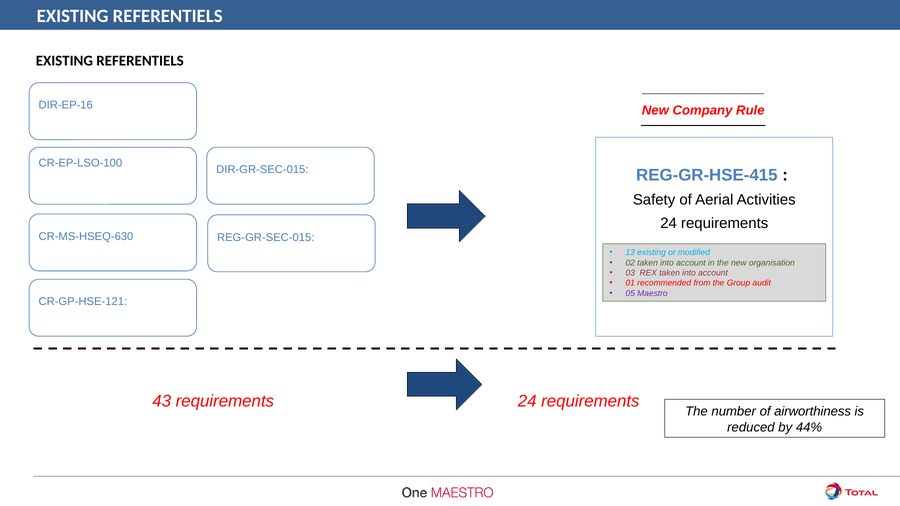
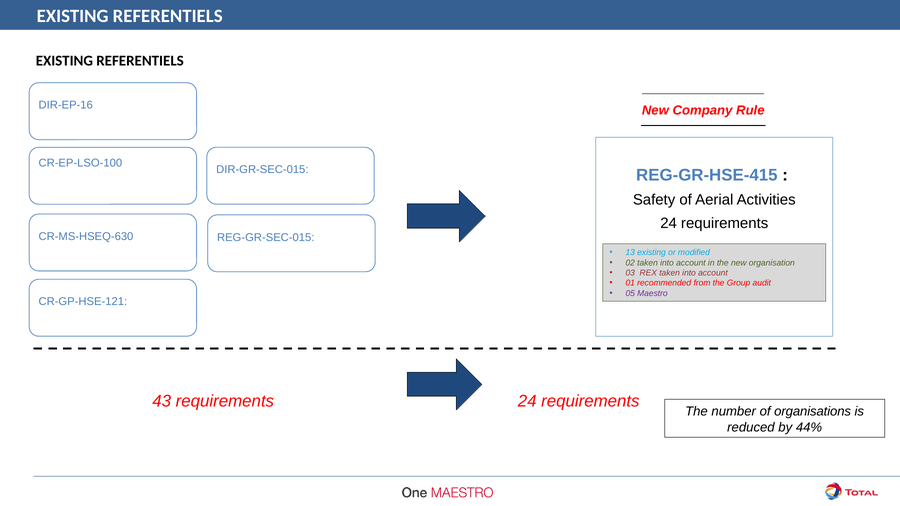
airworthiness: airworthiness -> organisations (813, 412)
